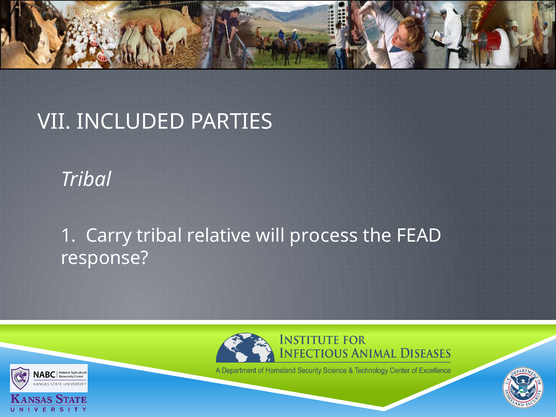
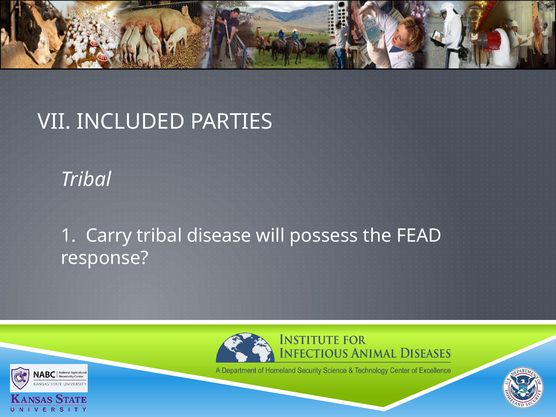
relative: relative -> disease (219, 236)
process: process -> possess (324, 236)
